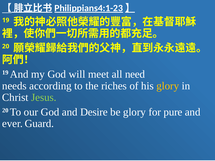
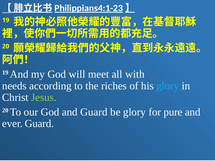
need: need -> with (135, 74)
glory colour: yellow -> light blue (168, 86)
and Desire: Desire -> Guard (94, 112)
